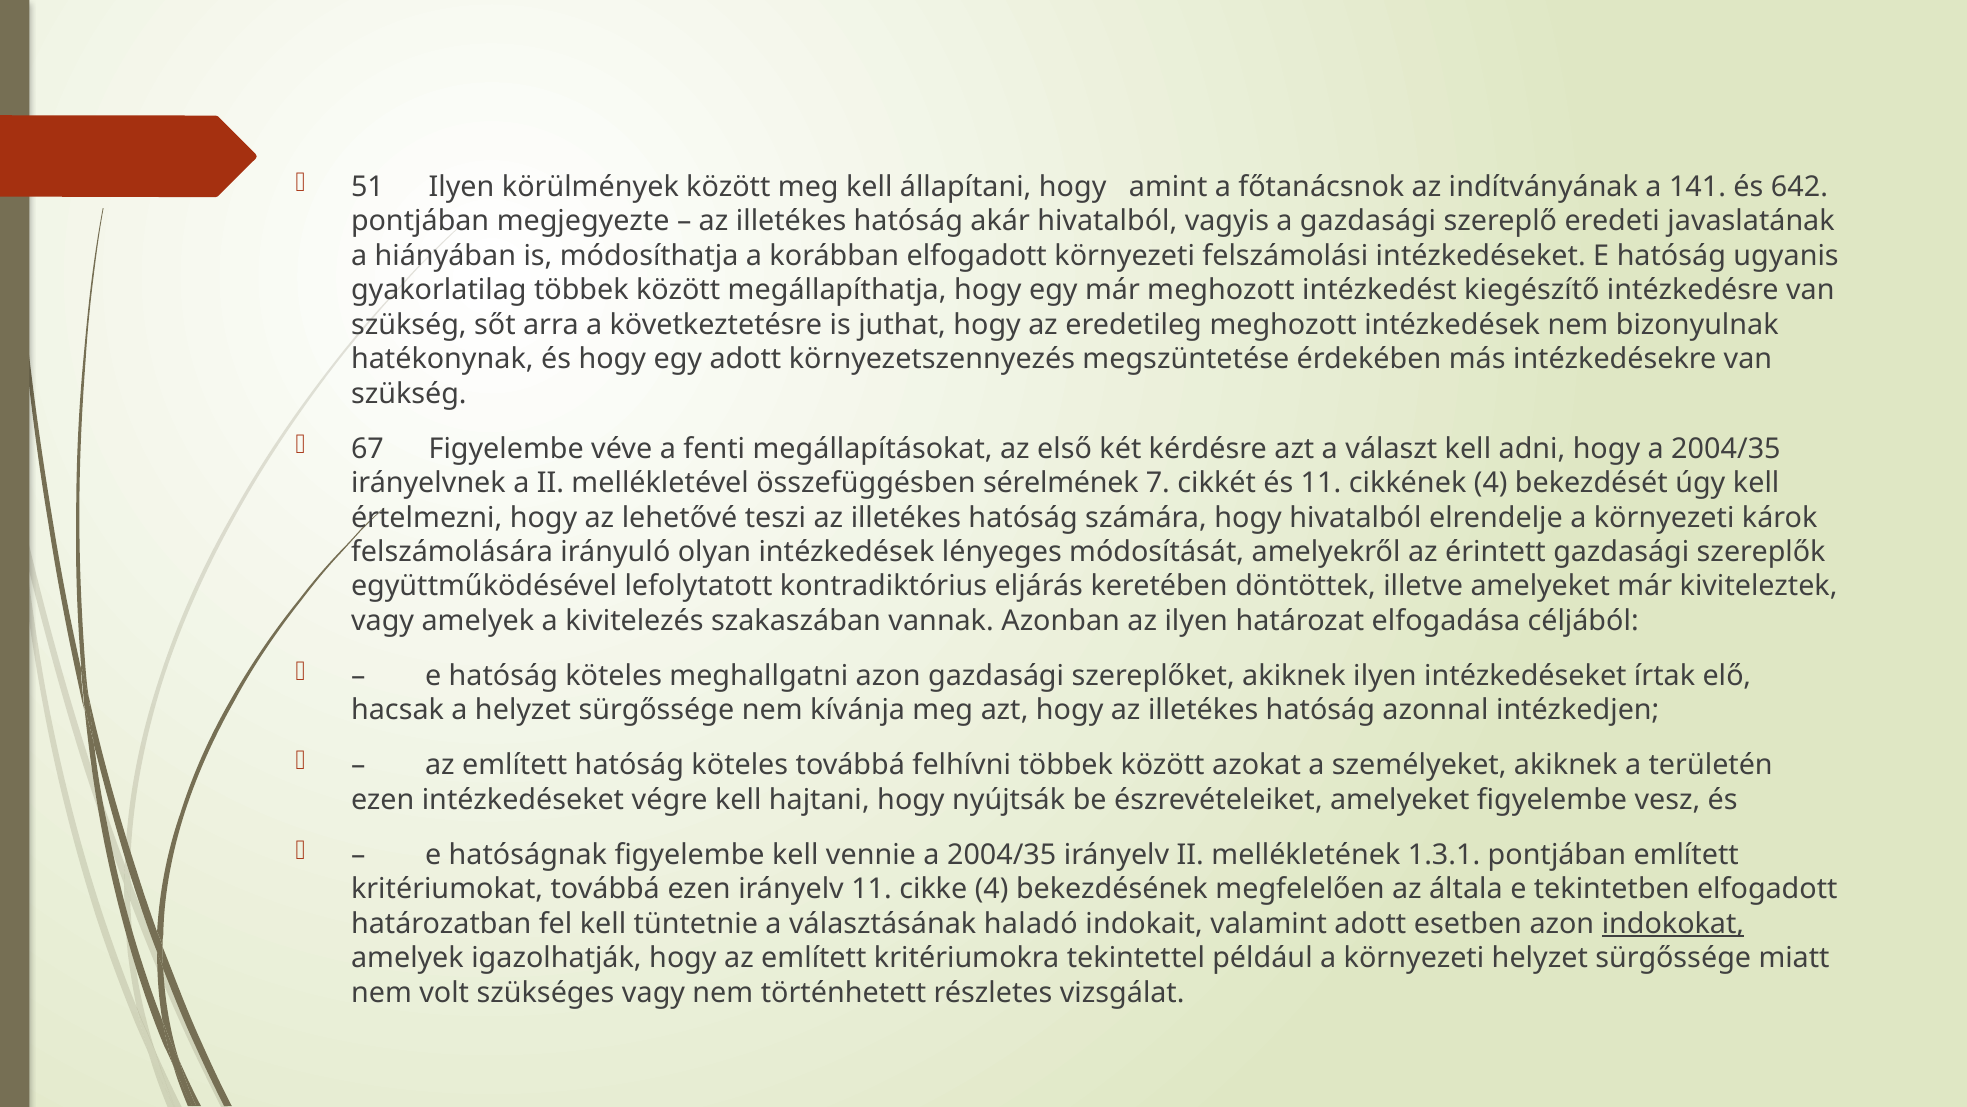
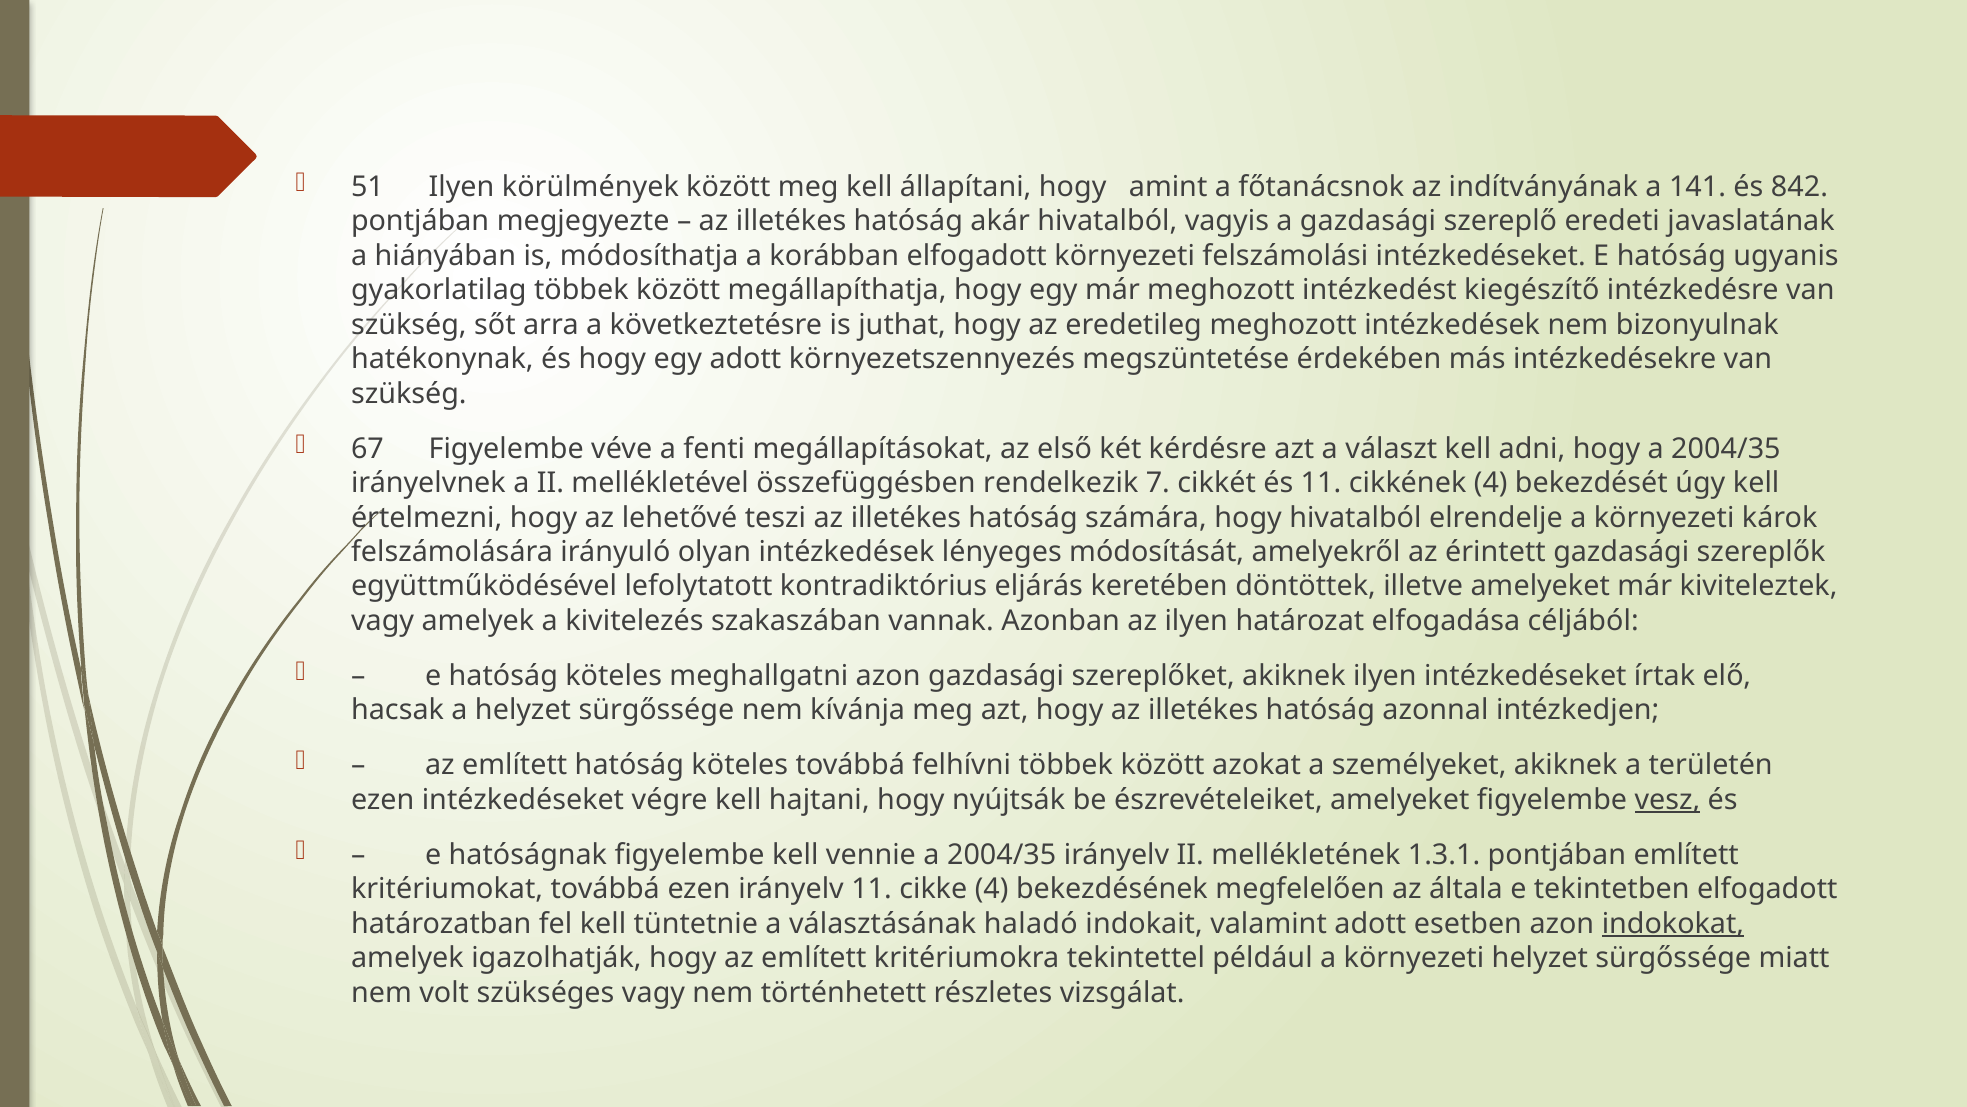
642: 642 -> 842 (1799, 187)
sérelmének: sérelmének -> rendelkezik (1061, 483)
vesz underline: none -> present (1667, 799)
